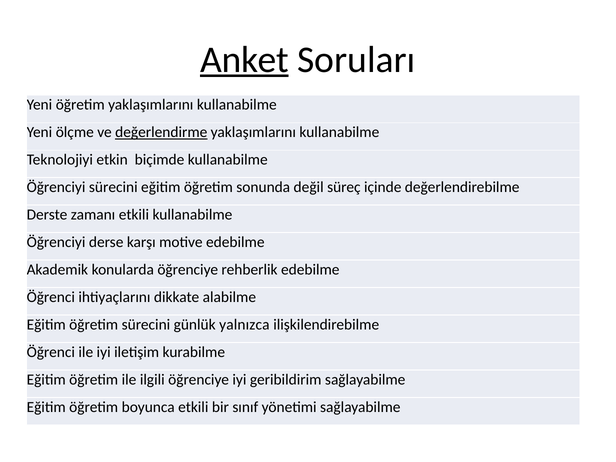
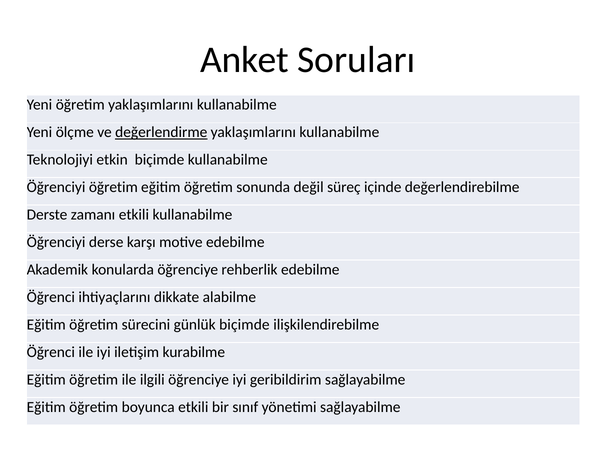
Anket underline: present -> none (245, 60)
Öğrenciyi sürecini: sürecini -> öğretim (113, 187)
günlük yalnızca: yalnızca -> biçimde (244, 325)
